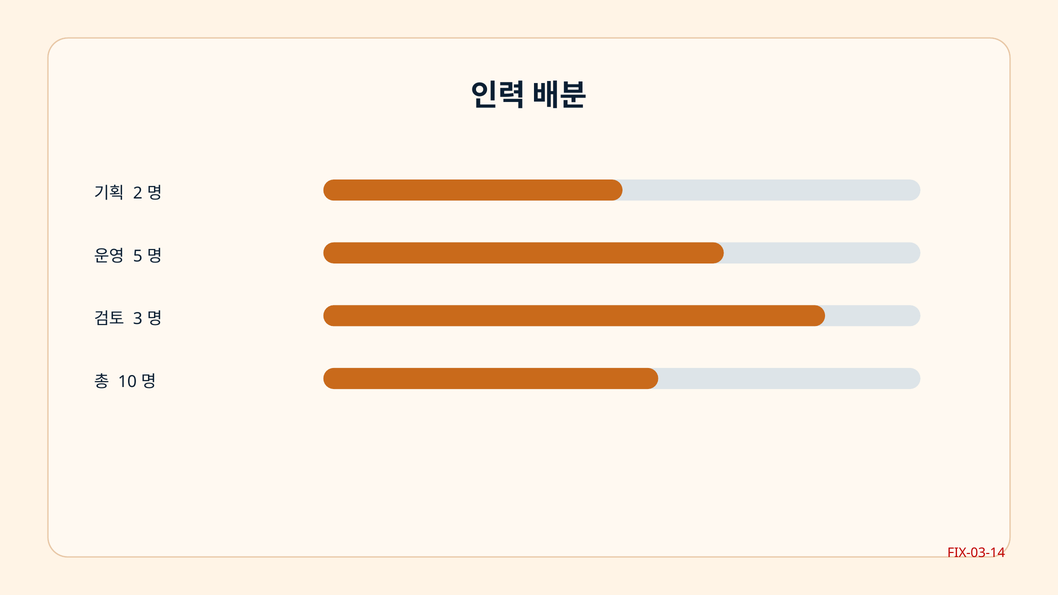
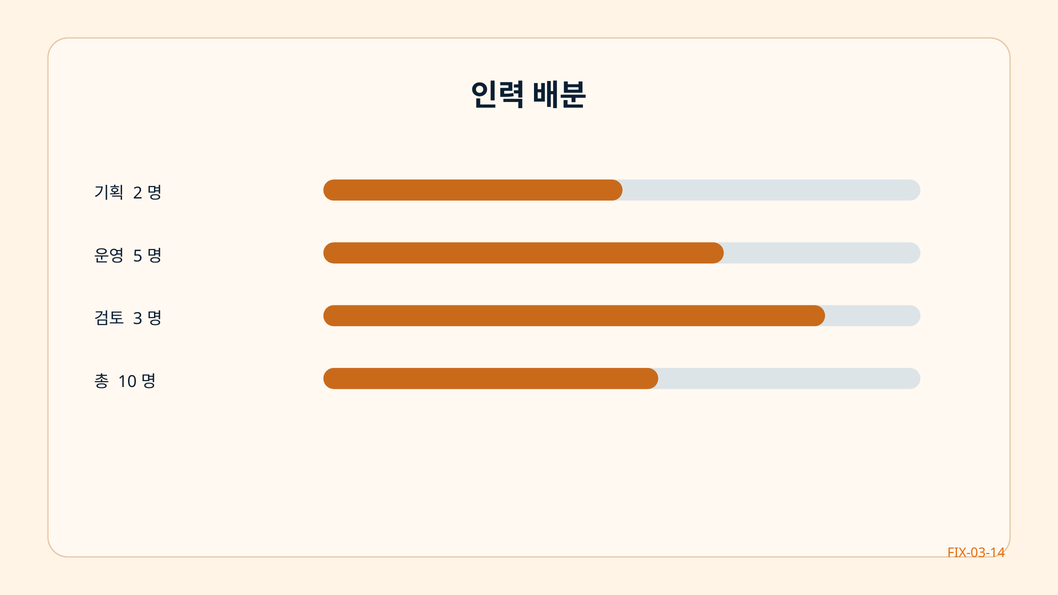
FIX-03-14 colour: red -> orange (976, 553)
